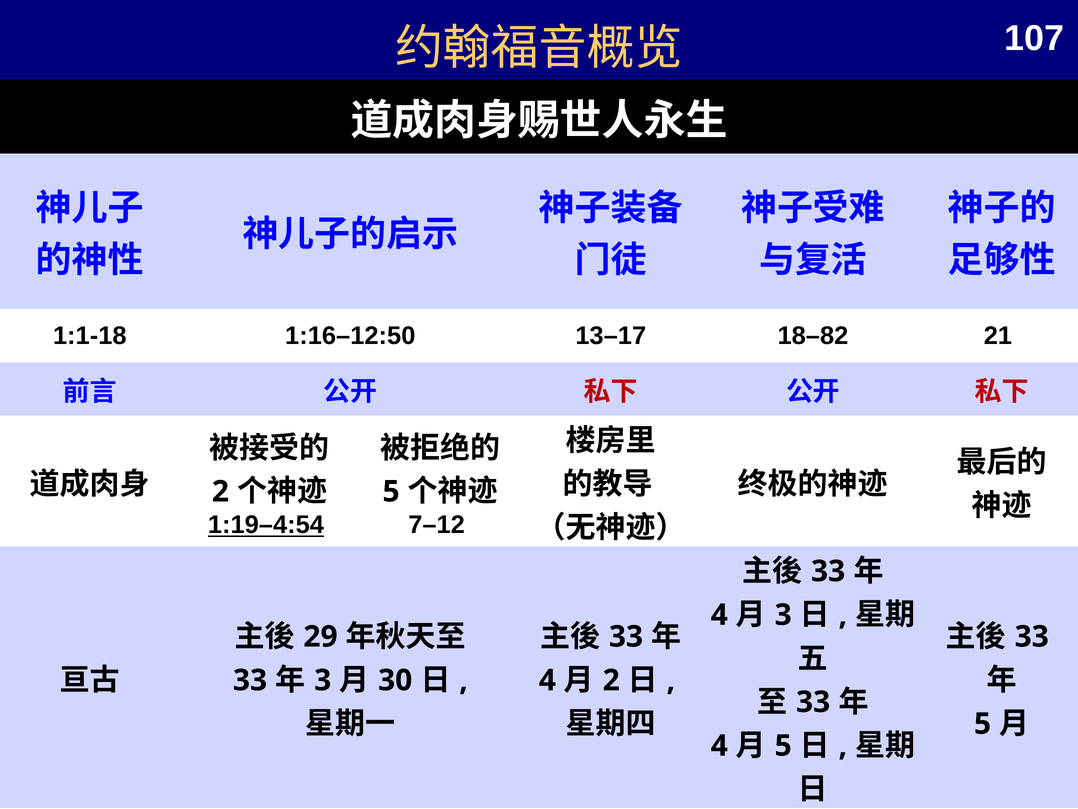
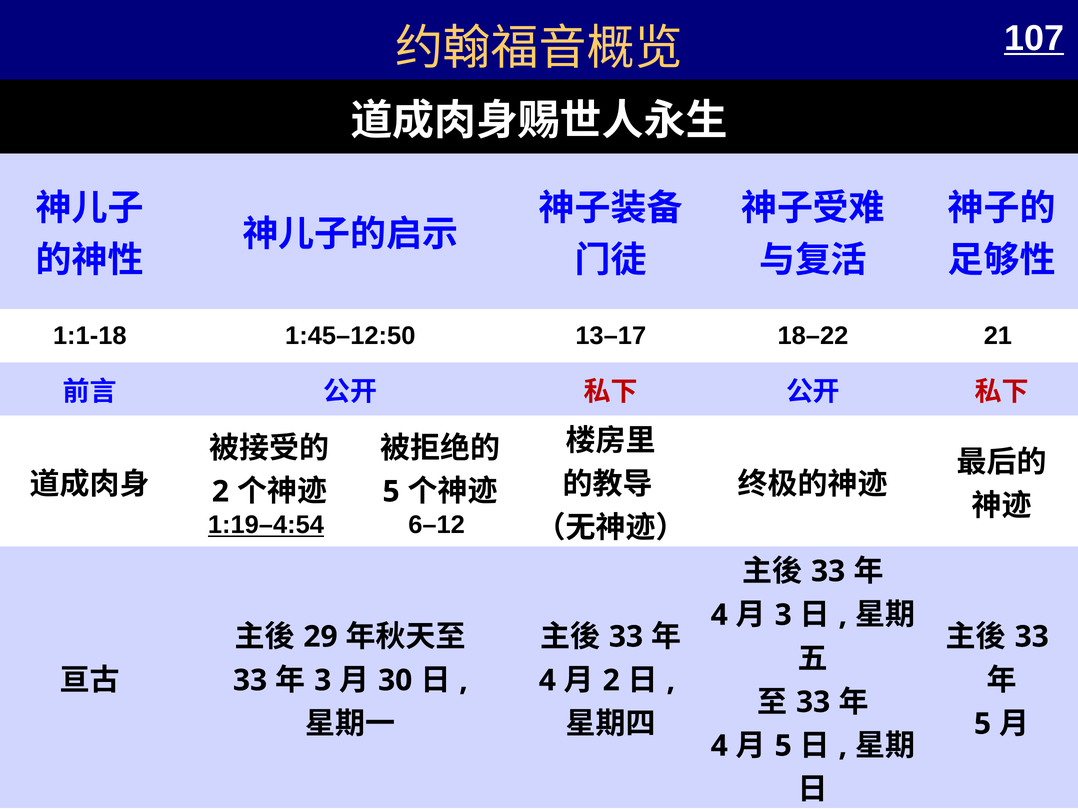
107 underline: none -> present (1034, 38)
1:16–12:50: 1:16–12:50 -> 1:45–12:50 (350, 336)
18–82: 18–82 -> 18–22 (813, 336)
7–12: 7–12 -> 6–12 (437, 525)
